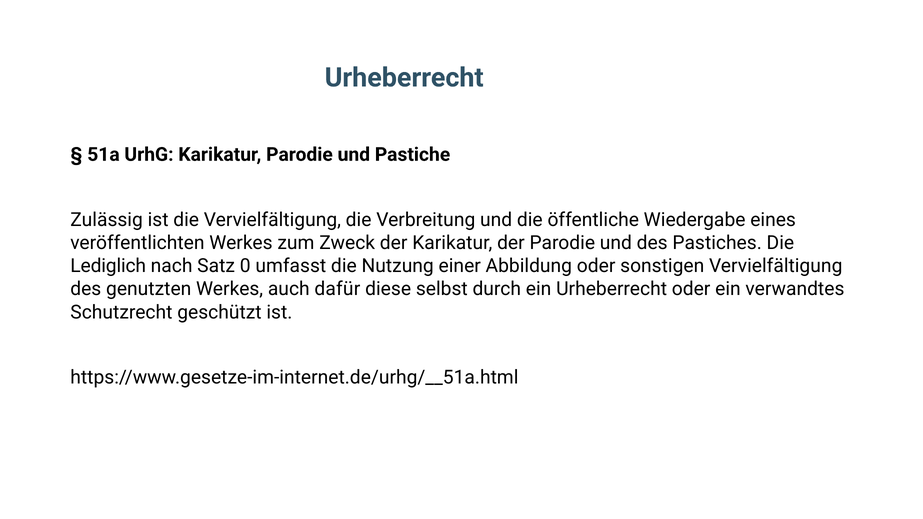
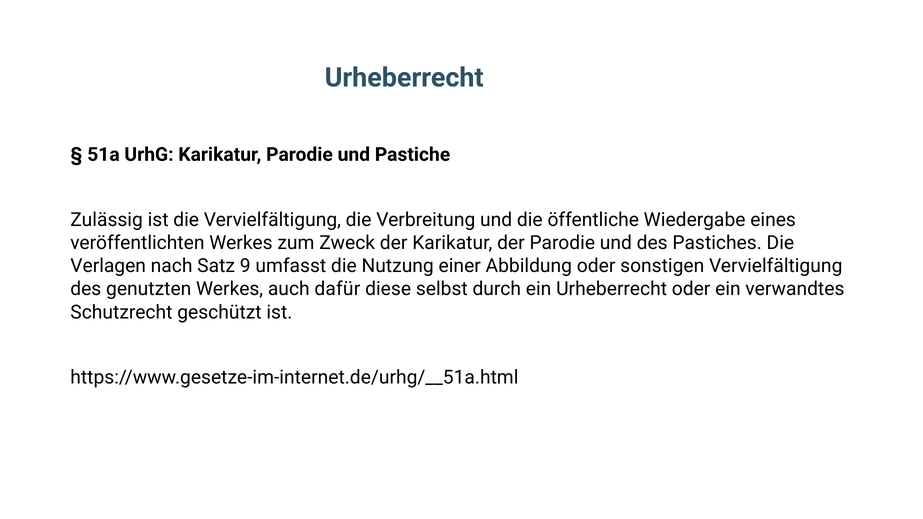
Lediglich: Lediglich -> Verlagen (108, 266)
0: 0 -> 9 (245, 266)
